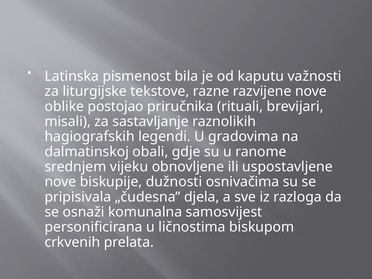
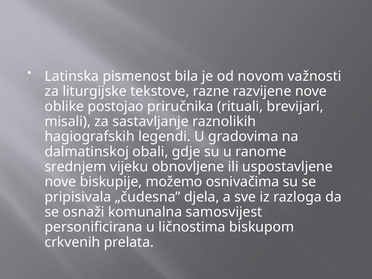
kaputu: kaputu -> novom (261, 76)
dužnosti: dužnosti -> možemo (174, 182)
